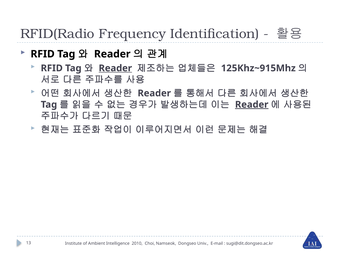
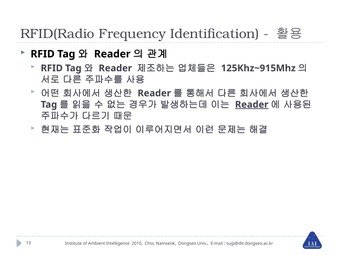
Reader underline: present -> none (115, 68)
